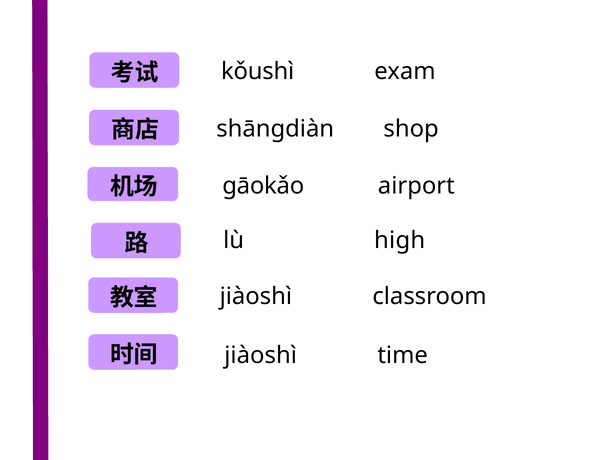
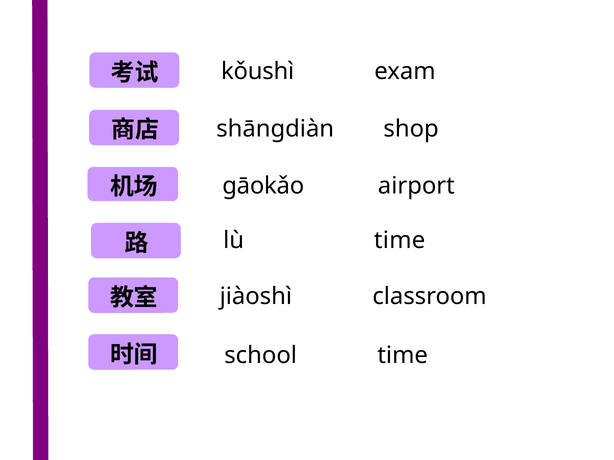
lù high: high -> time (400, 240)
jiàoshì: jiàoshì -> school (261, 356)
